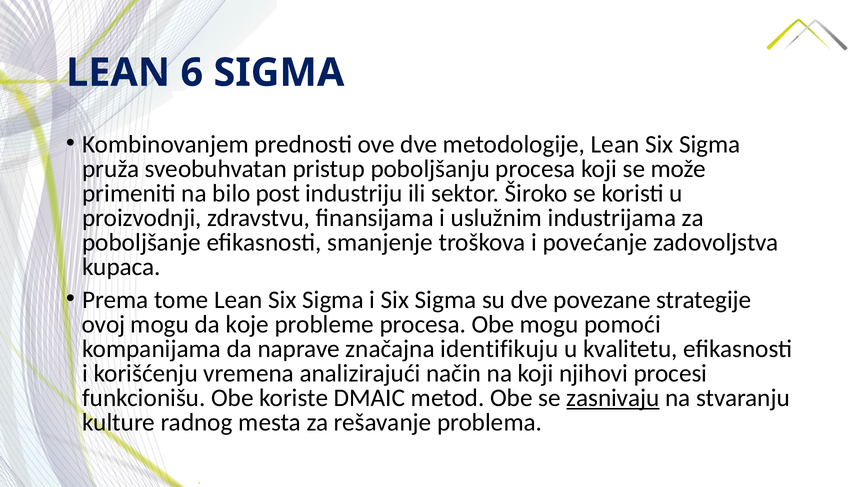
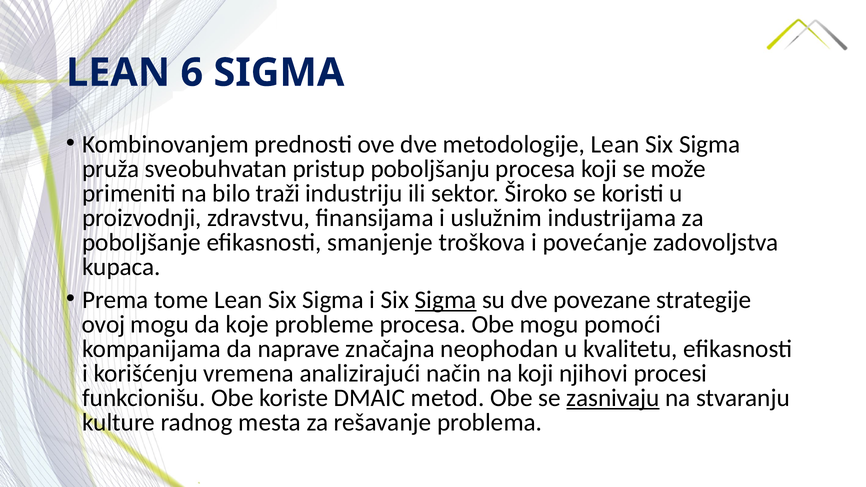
post: post -> traži (278, 193)
Sigma underline: none -> present (446, 300)
identifikuju: identifikuju -> neophodan (499, 349)
